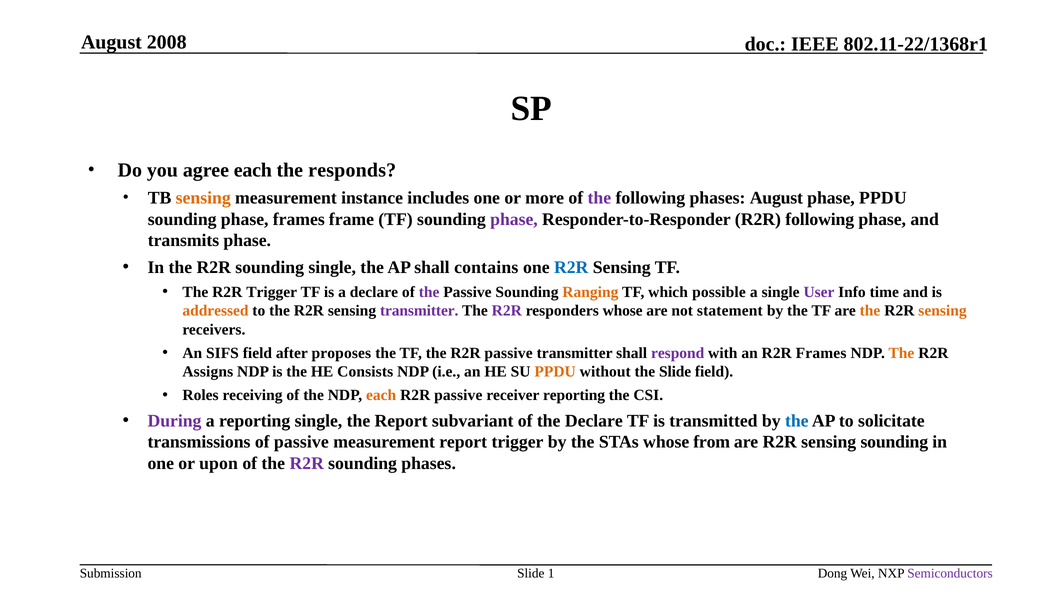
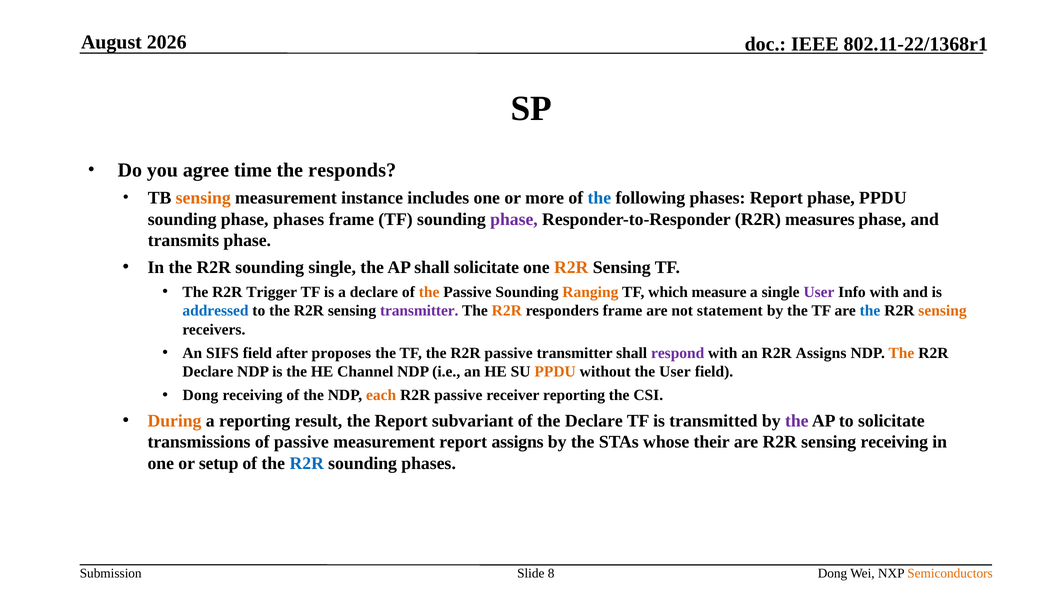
2008: 2008 -> 2026 (167, 42)
agree each: each -> time (253, 170)
the colour: purple -> blue (599, 198)
phases August: August -> Report (776, 198)
phase frames: frames -> phases (299, 219)
R2R following: following -> measures (820, 219)
shall contains: contains -> solicitate (486, 267)
R2R colour: blue -> orange (571, 267)
the colour: purple -> orange (429, 292)
possible: possible -> measure (719, 292)
Info time: time -> with (884, 292)
addressed colour: orange -> blue (215, 311)
R2R colour: purple -> orange (507, 311)
responders whose: whose -> frame (622, 311)
the colour: orange -> blue (870, 311)
R2R Frames: Frames -> Assigns (821, 353)
Assigns: Assigns -> Declare (208, 372)
Consists: Consists -> Channel (365, 372)
the Slide: Slide -> User (675, 372)
Roles: Roles -> Dong (200, 395)
During colour: purple -> orange (174, 421)
reporting single: single -> result (318, 421)
the colour: blue -> purple (797, 421)
report trigger: trigger -> assigns (518, 442)
from: from -> their (712, 442)
sensing sounding: sounding -> receiving (894, 442)
upon: upon -> setup (219, 463)
R2R colour: purple -> blue (307, 463)
1: 1 -> 8 (551, 573)
Semiconductors colour: purple -> orange (950, 573)
